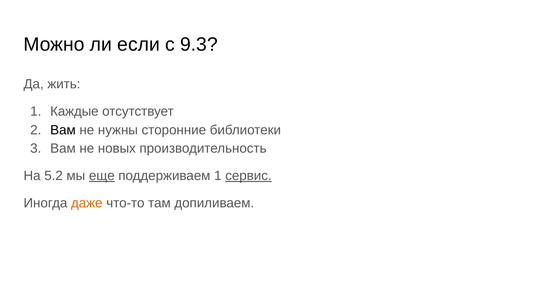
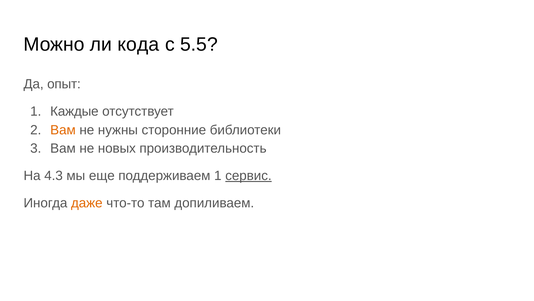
если: если -> кода (138, 44)
9.3: 9.3 -> 5.5 (199, 44)
жить: жить -> опыт (64, 84)
Вам colour: black -> orange (63, 130)
5.2: 5.2 -> 4.3 (54, 175)
еще underline: present -> none (102, 175)
